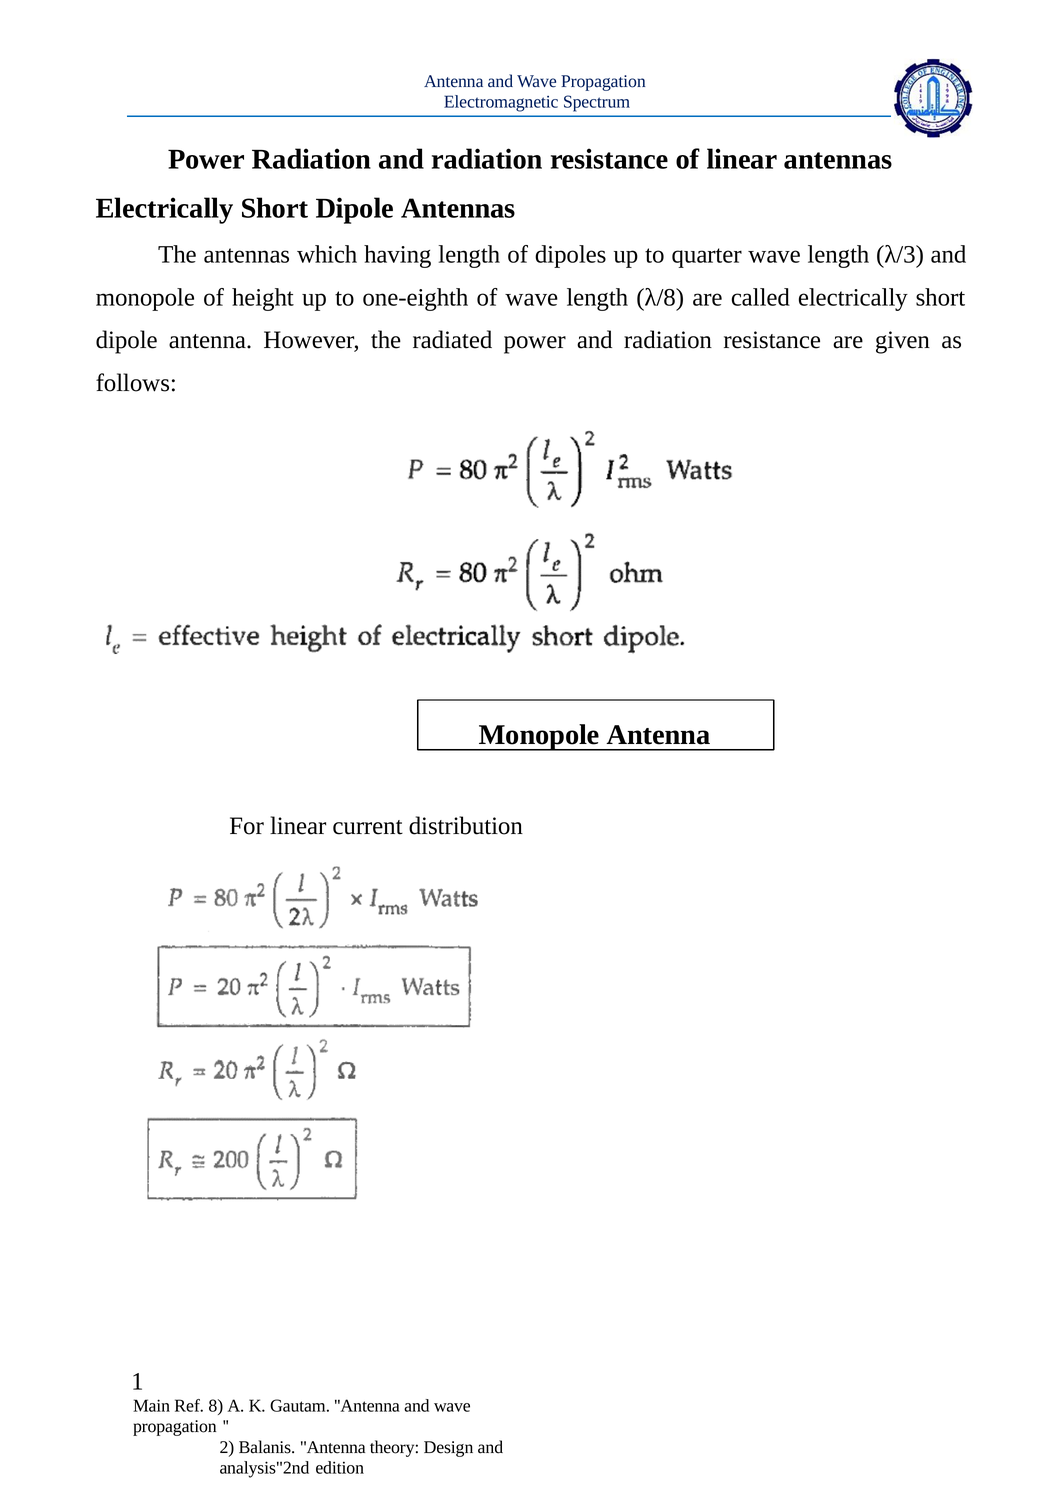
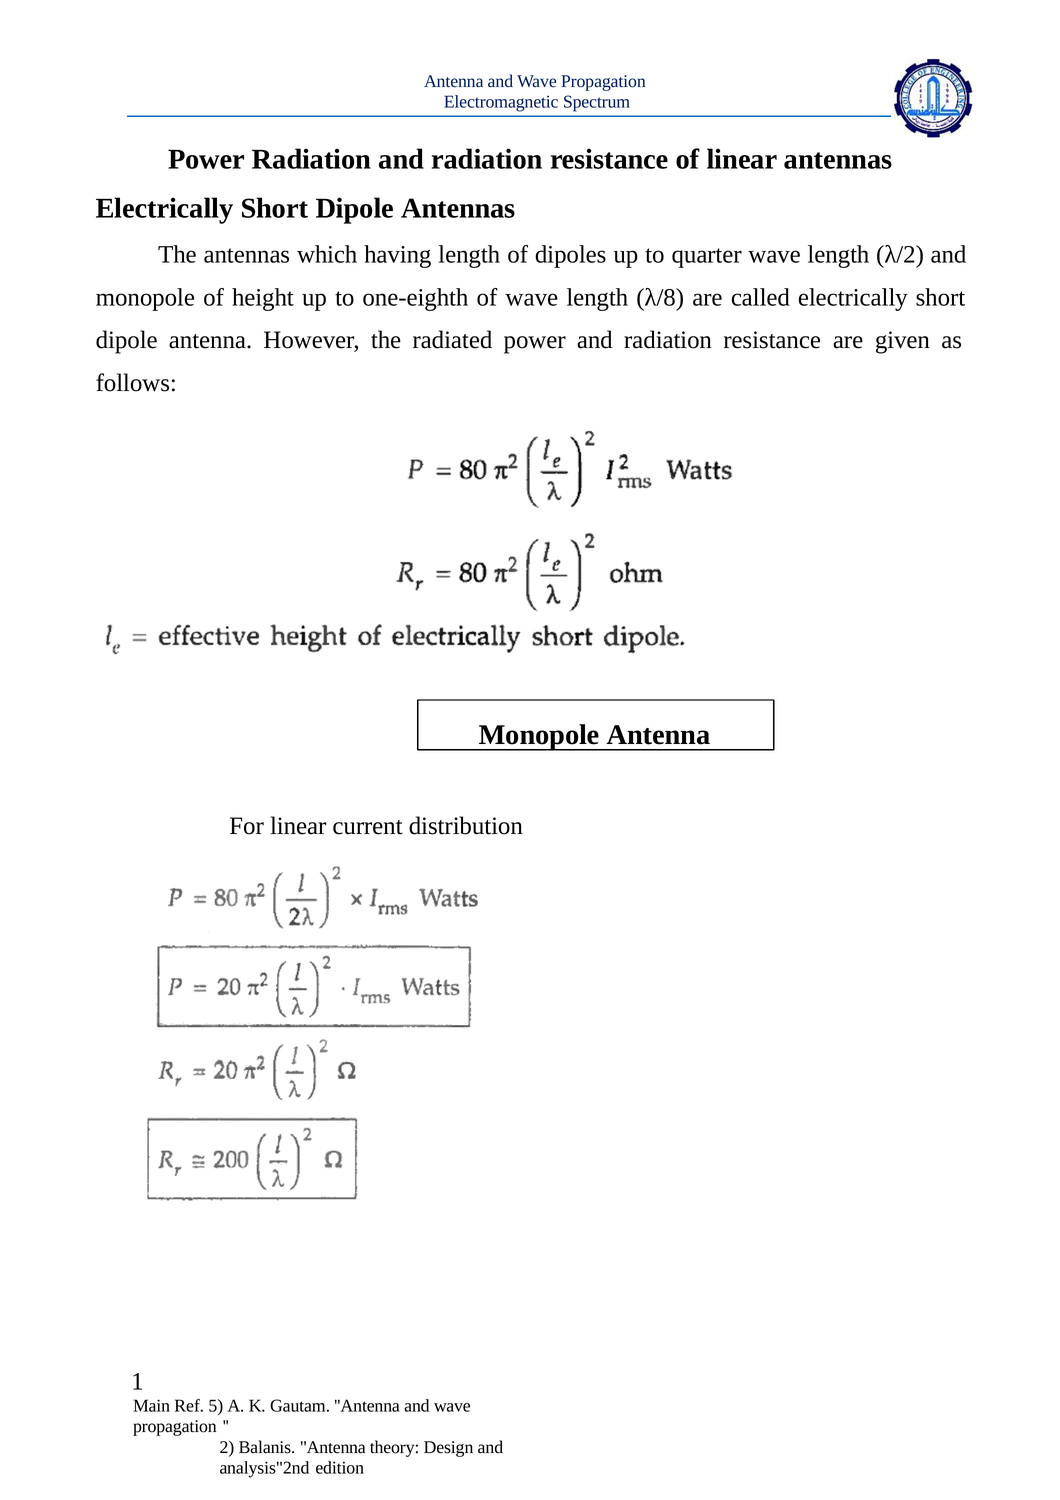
λ/3: λ/3 -> λ/2 (900, 255)
8: 8 -> 5 (216, 1406)
